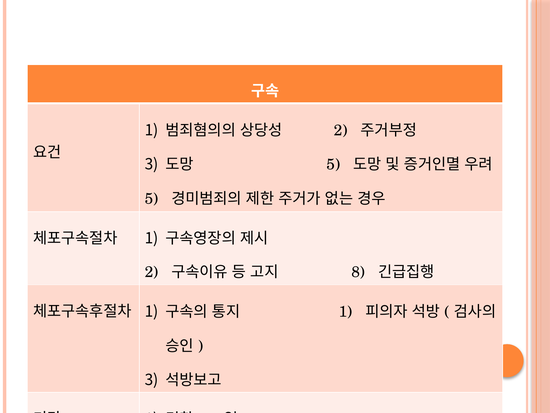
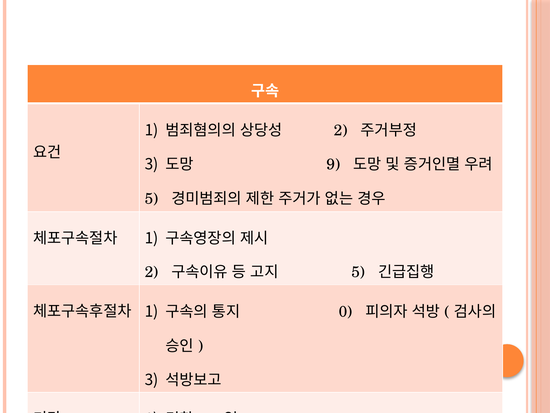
5: 5 -> 9 (333, 164)
8: 8 -> 5 (358, 272)
1: 1 -> 0 (346, 311)
